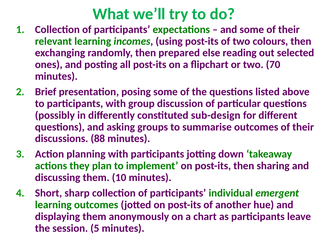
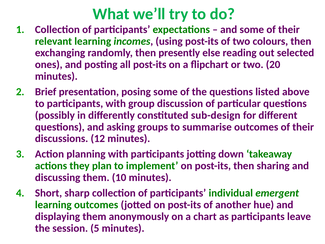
prepared: prepared -> presently (179, 53)
70: 70 -> 20 (273, 65)
88: 88 -> 12 (98, 139)
